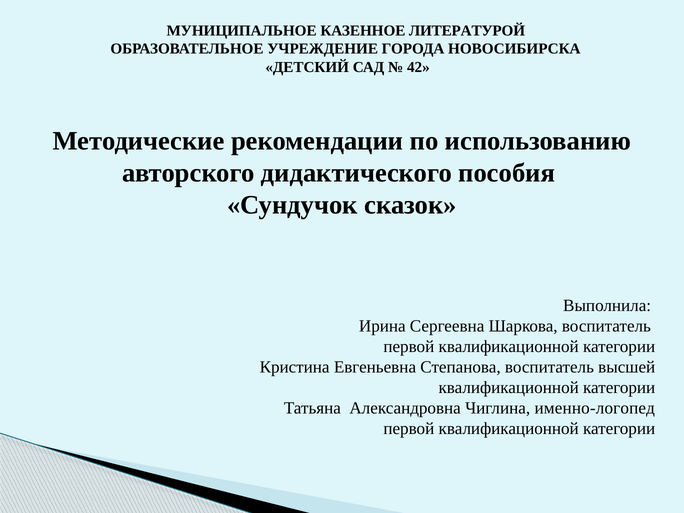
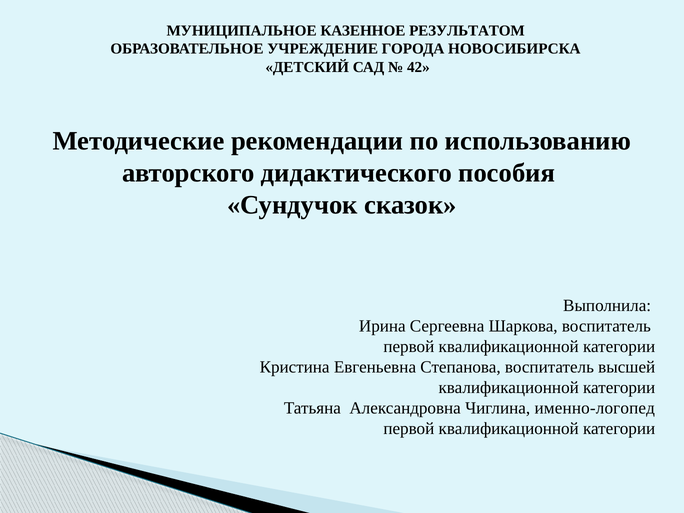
ЛИТЕРАТУРОЙ: ЛИТЕРАТУРОЙ -> РЕЗУЛЬТАТОМ (467, 31)
